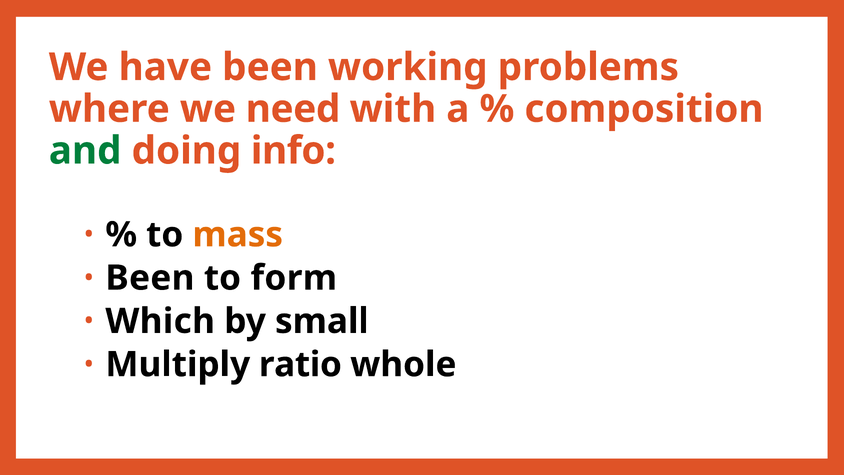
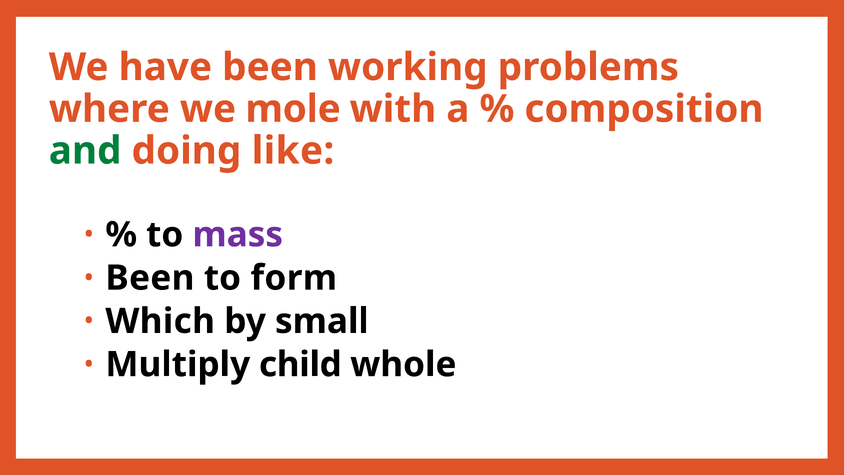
need: need -> mole (293, 109)
info: info -> like (293, 151)
mass colour: orange -> purple (238, 235)
ratio: ratio -> child (300, 364)
